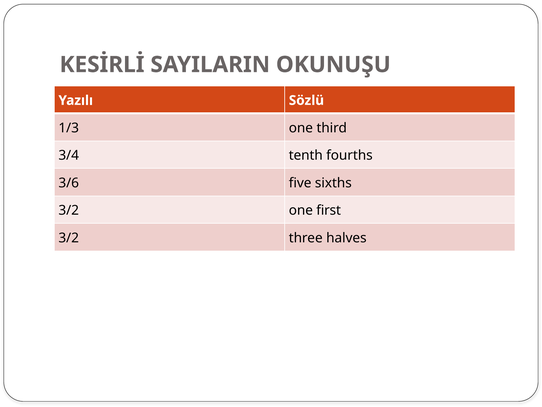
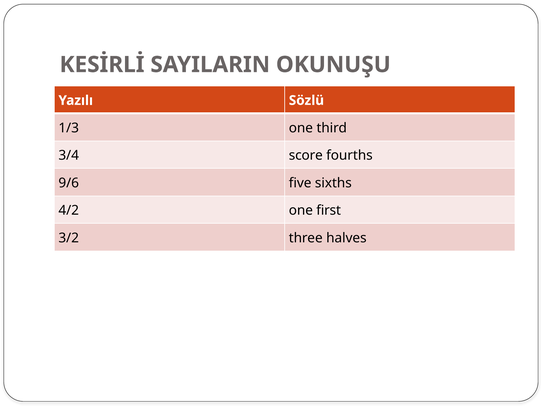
tenth: tenth -> score (306, 155)
3/6: 3/6 -> 9/6 (69, 183)
3/2: 3/2 -> 4/2 (69, 210)
